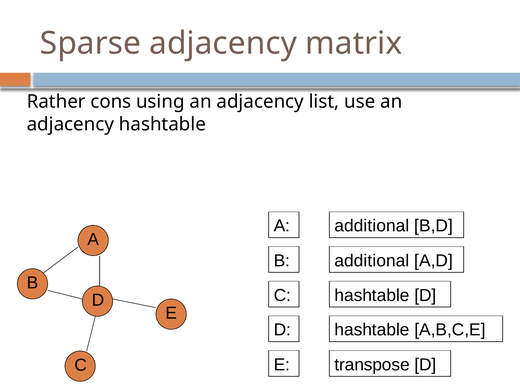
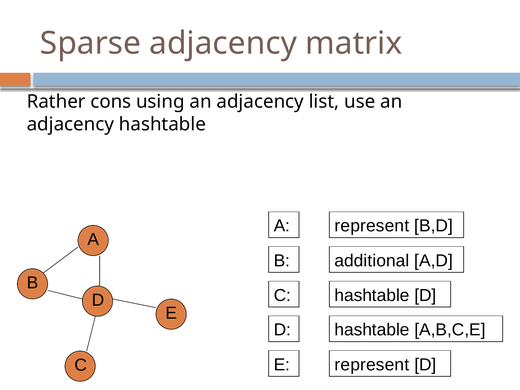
additional: additional -> represent (372, 226)
transpose: transpose -> represent (372, 365)
